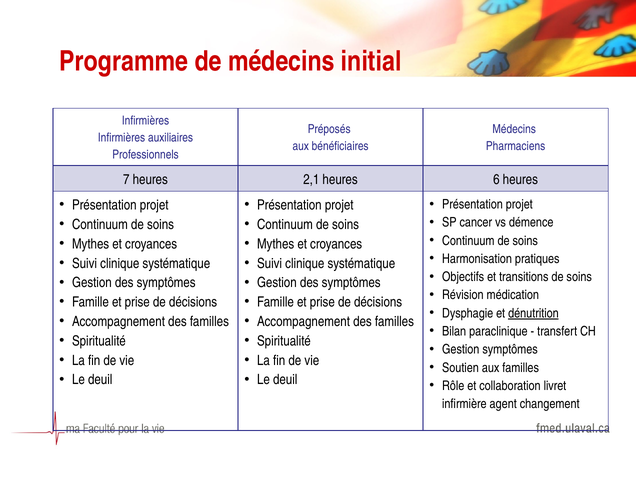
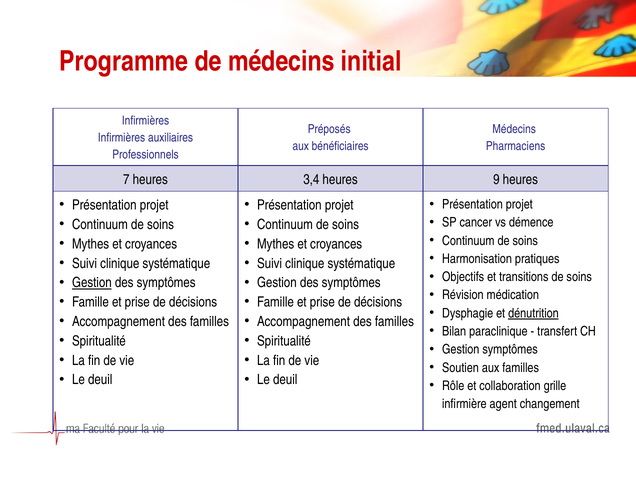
2,1: 2,1 -> 3,4 (311, 179)
6: 6 -> 9 (496, 179)
Gestion underline: none -> present (92, 283)
livret: livret -> grille (555, 386)
